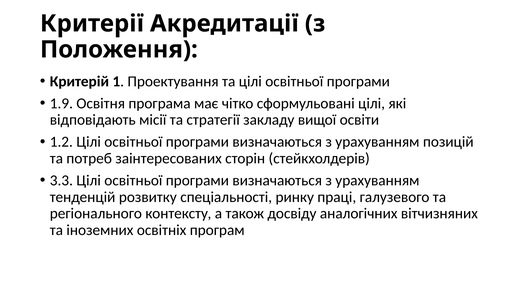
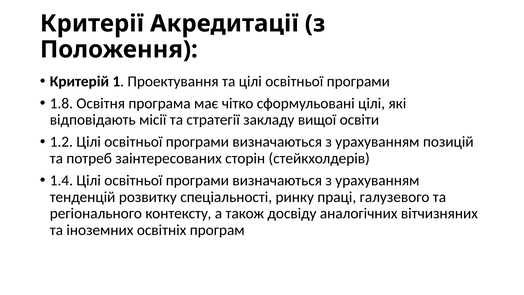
1.9: 1.9 -> 1.8 (61, 103)
3.3: 3.3 -> 1.4 (61, 180)
